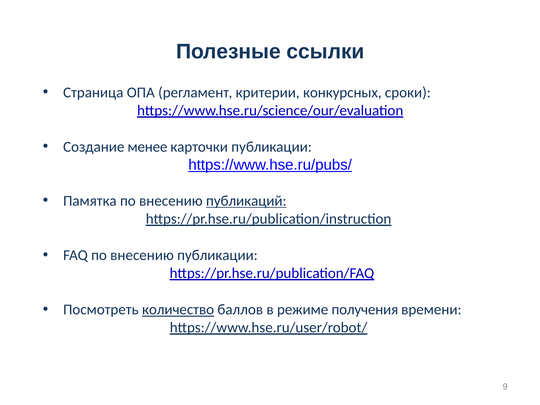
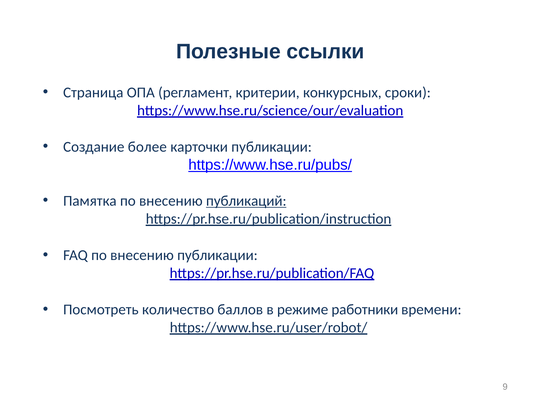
менее: менее -> более (147, 147)
количество underline: present -> none (178, 310)
получения: получения -> работники (365, 310)
